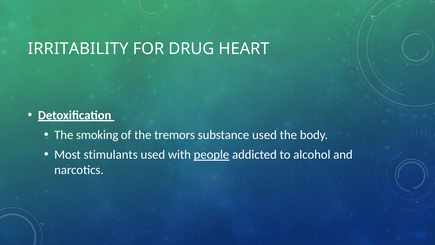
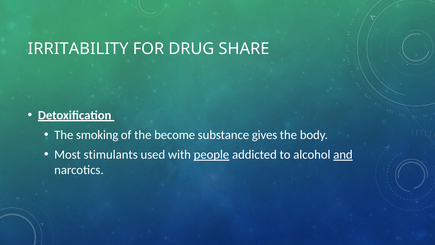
HEART: HEART -> SHARE (244, 49)
tremors: tremors -> become (175, 135)
substance used: used -> gives (265, 135)
and underline: none -> present (343, 155)
